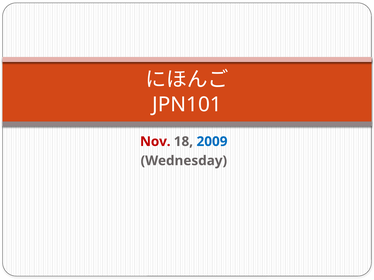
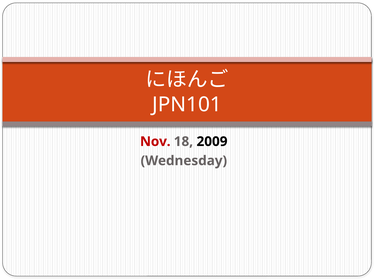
2009 colour: blue -> black (212, 142)
